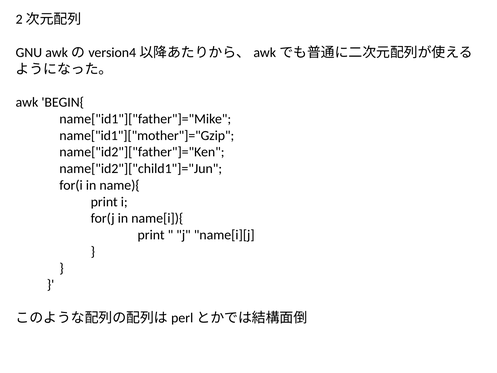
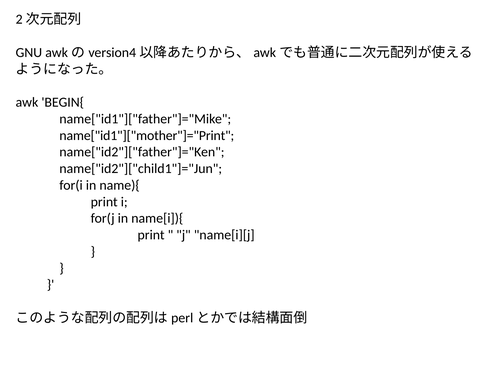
name["id1"]["mother"]="Gzip: name["id1"]["mother"]="Gzip -> name["id1"]["mother"]="Print (147, 135)
